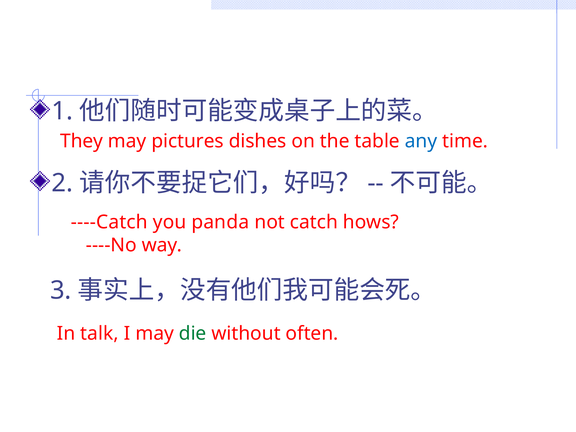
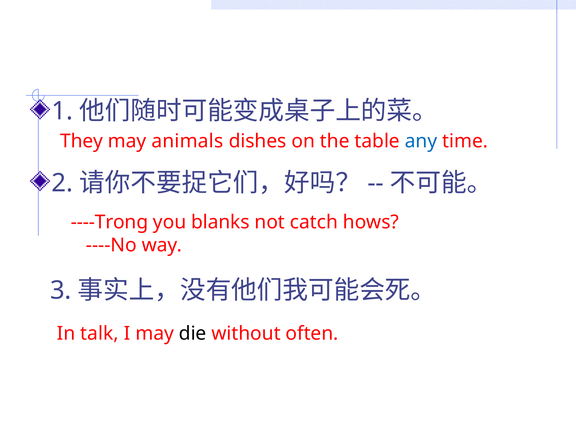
pictures: pictures -> animals (187, 141)
----Catch: ----Catch -> ----Trong (110, 222)
panda: panda -> blanks (220, 222)
die colour: green -> black (193, 333)
